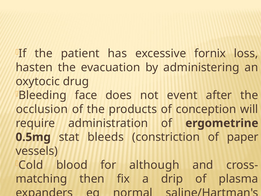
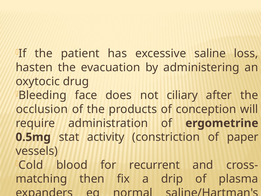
fornix: fornix -> saline (210, 53)
event: event -> ciliary (182, 95)
bleeds: bleeds -> activity (106, 137)
although: although -> recurrent (154, 165)
